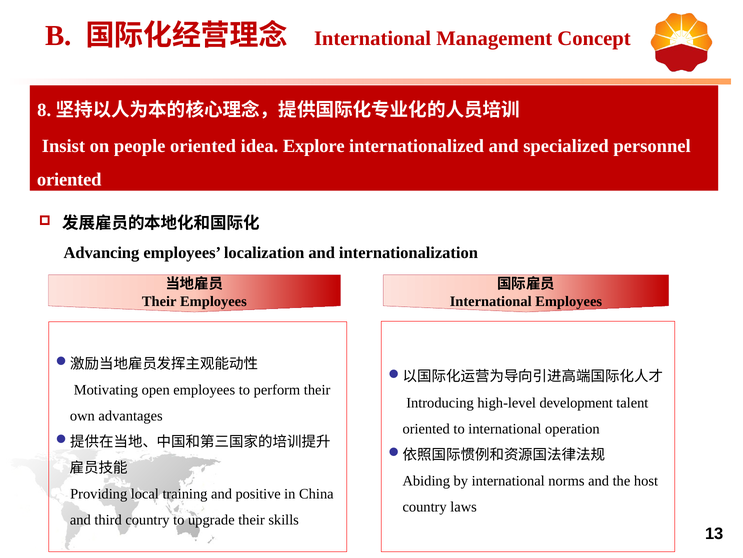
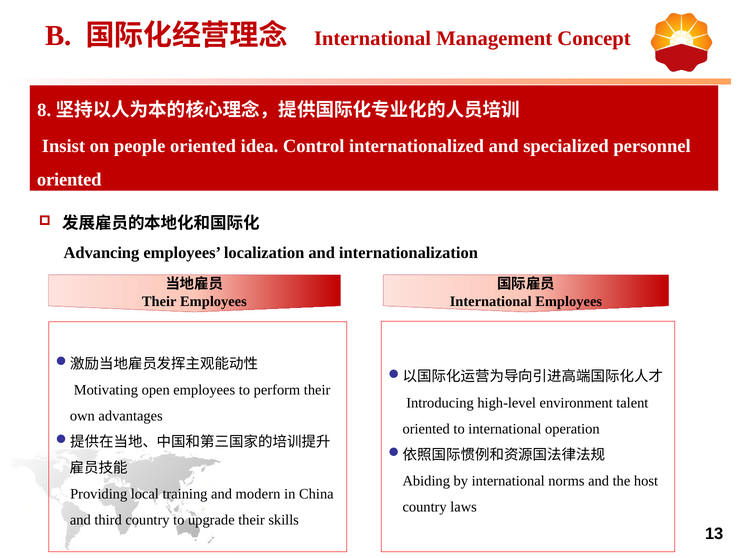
Explore: Explore -> Control (314, 146)
development: development -> environment (576, 402)
positive: positive -> modern (258, 493)
